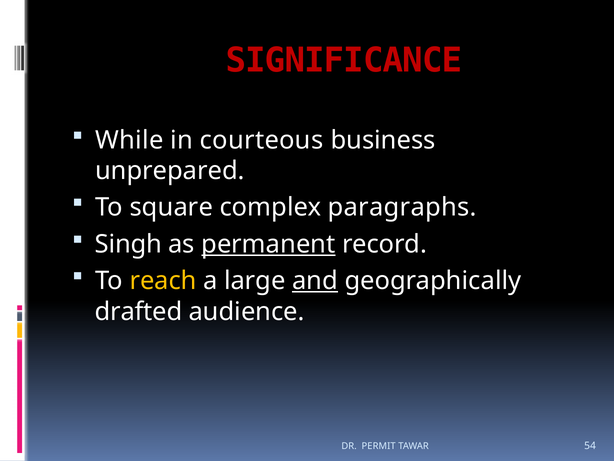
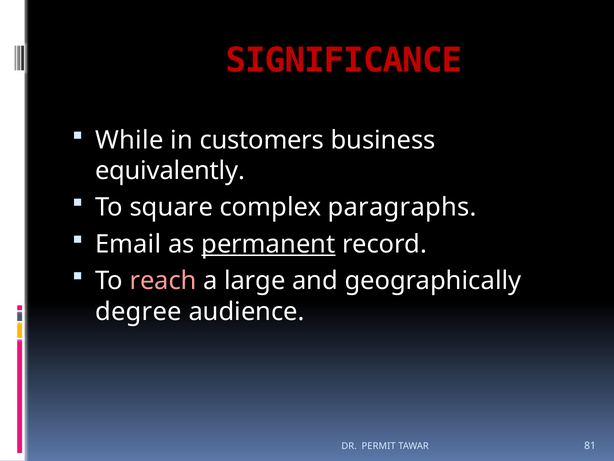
courteous: courteous -> customers (262, 140)
unprepared: unprepared -> equivalently (170, 171)
Singh: Singh -> Email (128, 244)
reach colour: yellow -> pink (163, 281)
and underline: present -> none (315, 281)
drafted: drafted -> degree (138, 311)
54: 54 -> 81 (590, 445)
